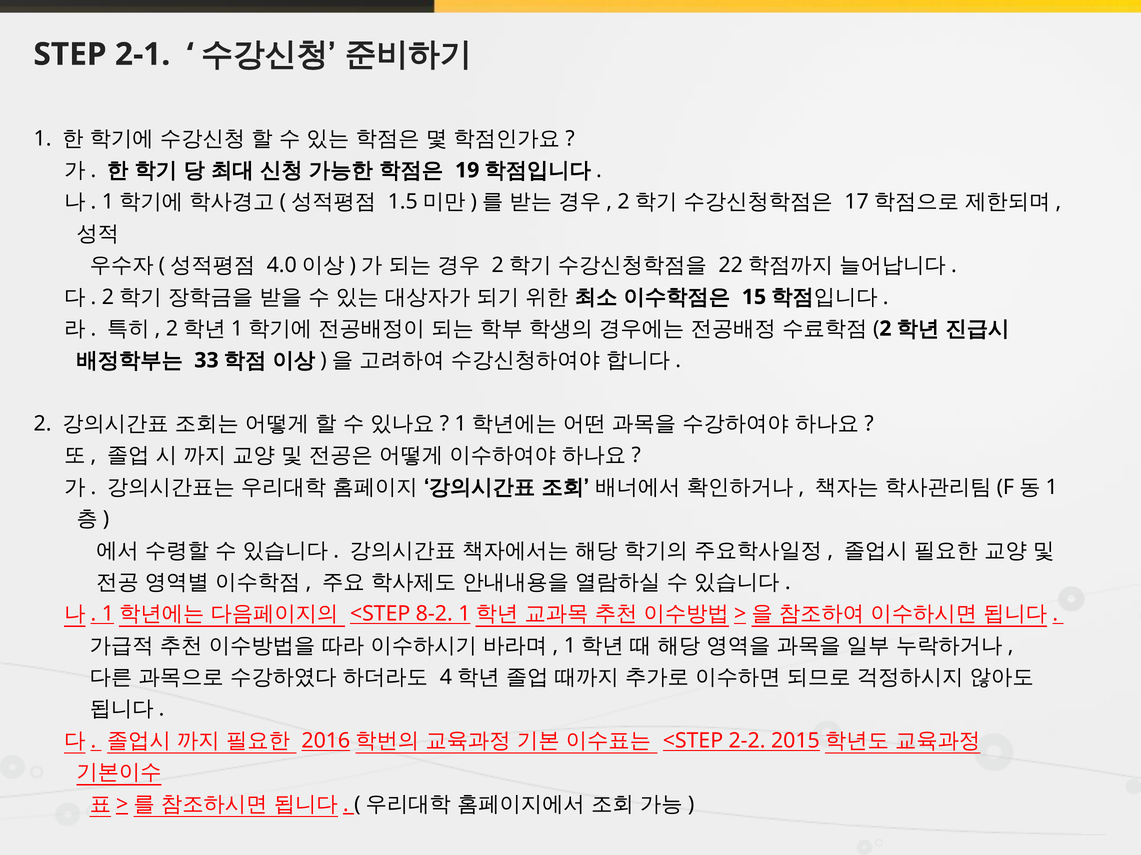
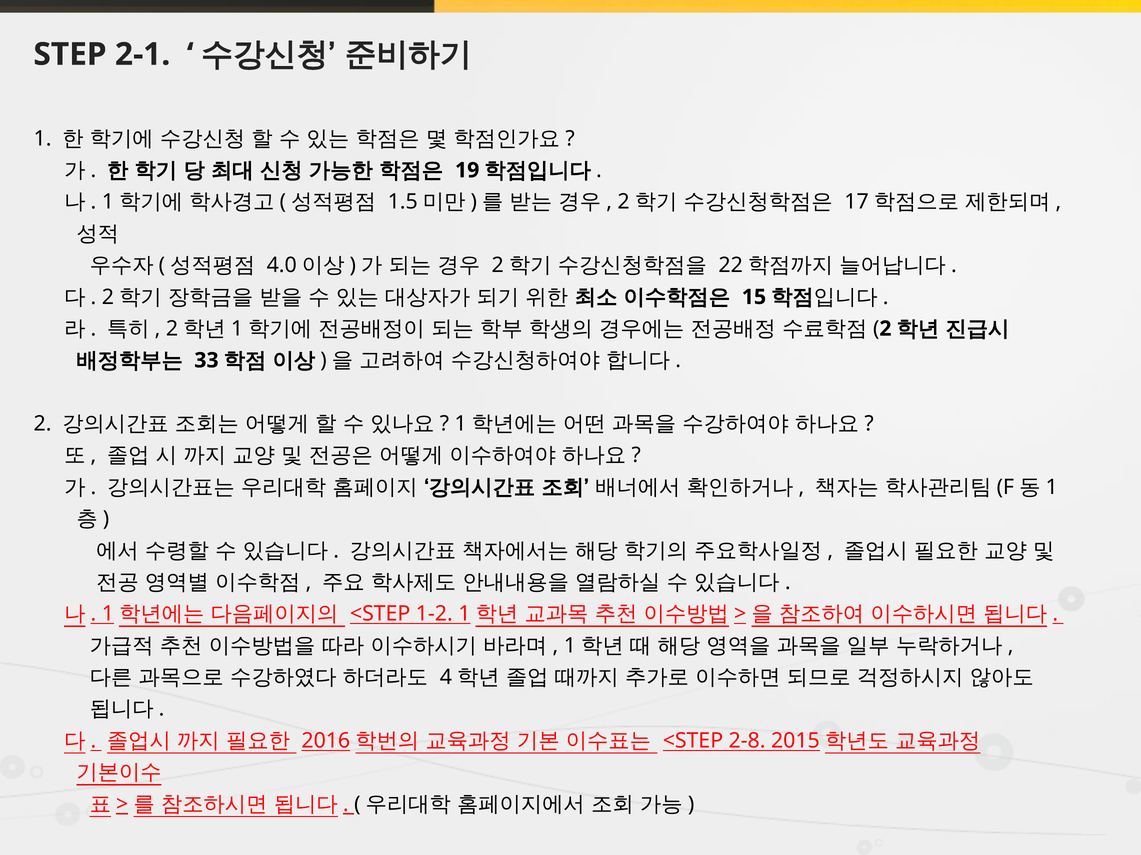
8-2: 8-2 -> 1-2 (434, 614)
2-2: 2-2 -> 2-8 (747, 741)
